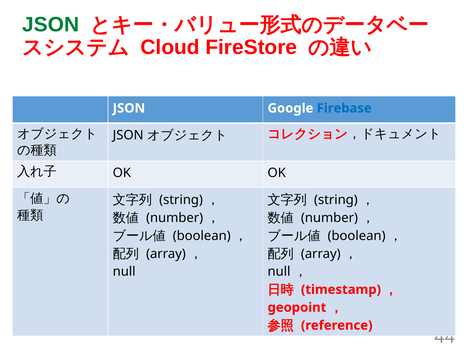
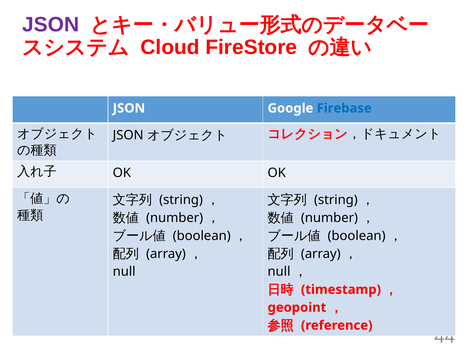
JSON colour: green -> purple (51, 25)
